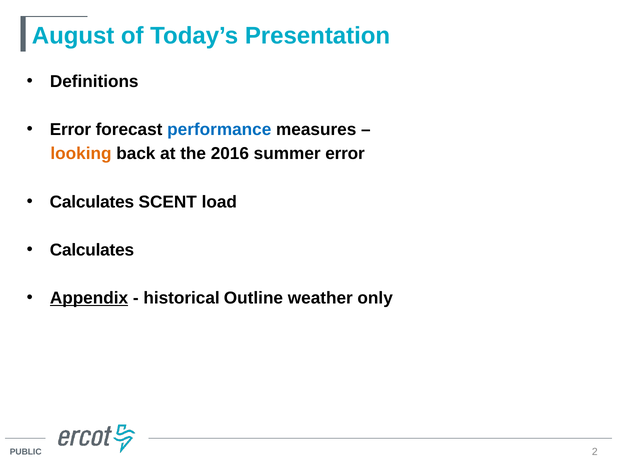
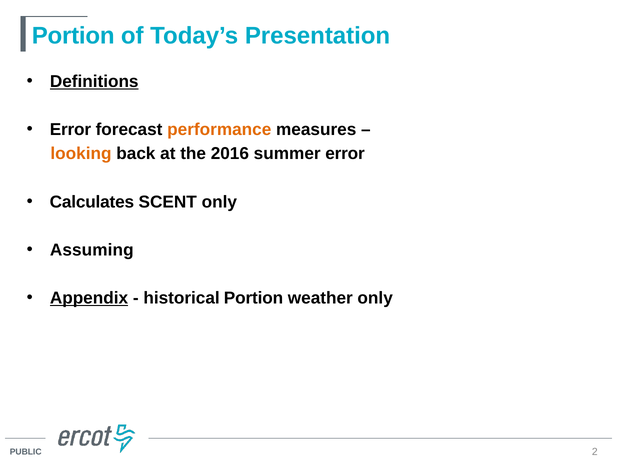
August: August -> Portion (73, 36)
Definitions underline: none -> present (94, 82)
performance colour: blue -> orange (219, 130)
SCENT load: load -> only (219, 202)
Calculates: Calculates -> Assuming (92, 250)
historical Outline: Outline -> Portion (254, 298)
